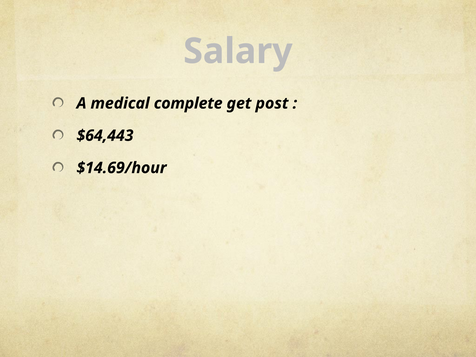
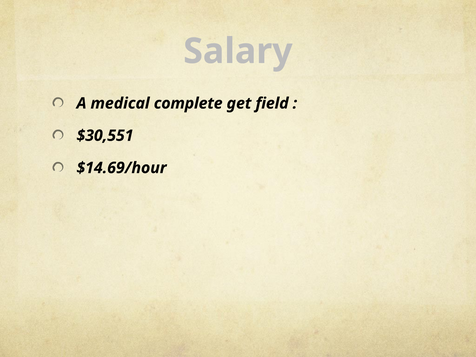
post: post -> field (272, 103)
$64,443: $64,443 -> $30,551 (105, 136)
